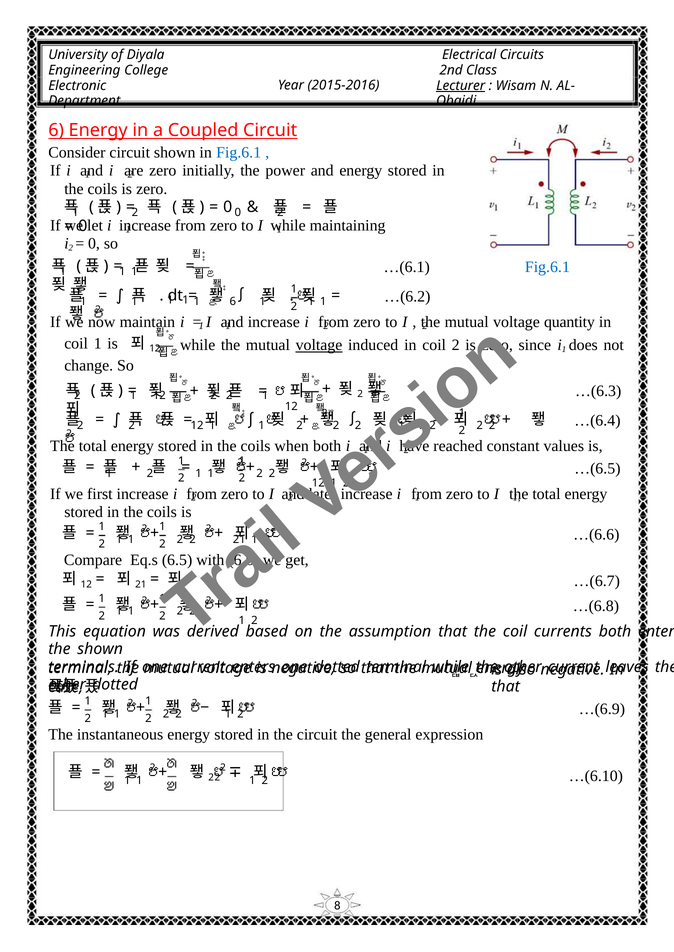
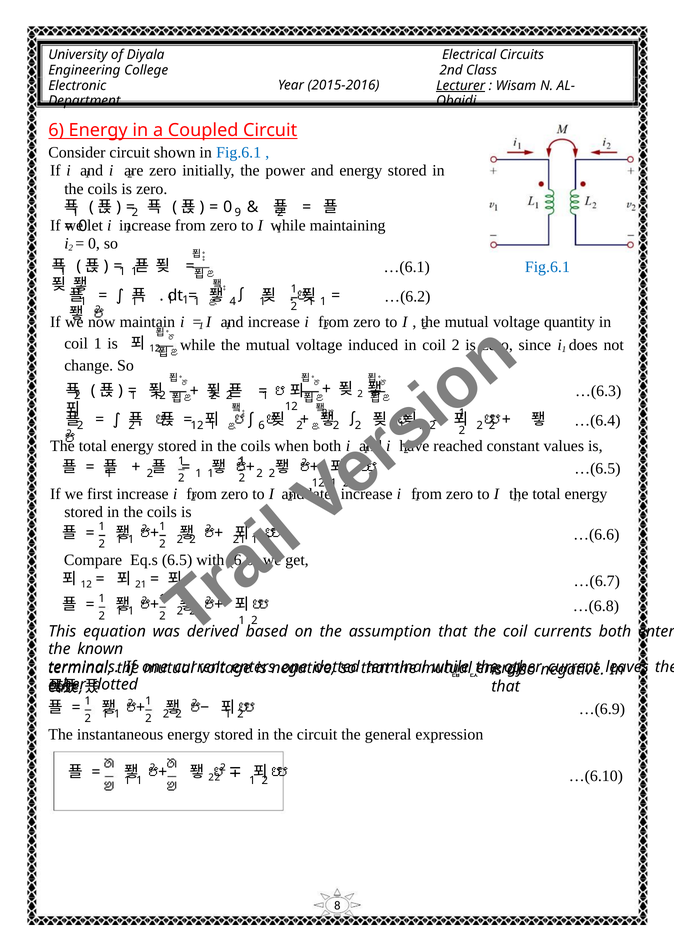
0: 0 -> 9 (238, 213)
6: 6 -> 4 (233, 302)
voltage underline: present -> none (319, 345)
1: 1 -> 6 (262, 426)
the shown: shown -> known (100, 649)
